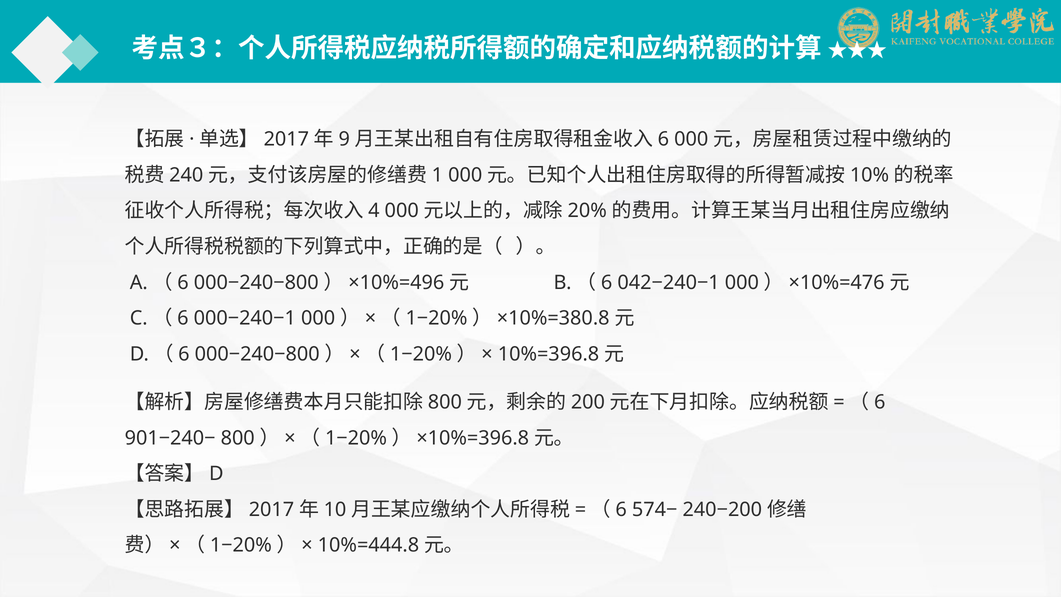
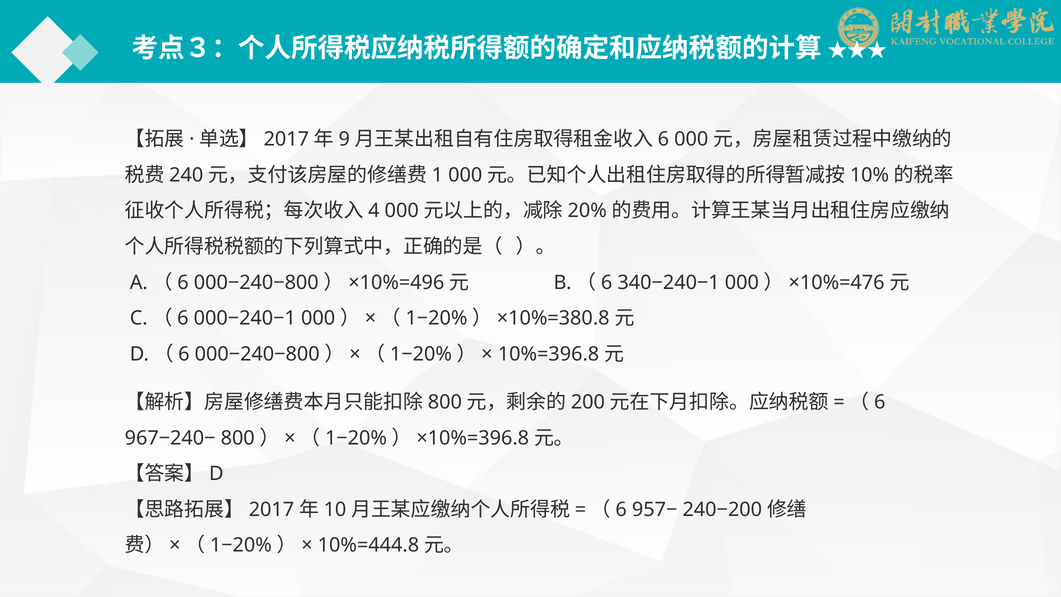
042−240−1: 042−240−1 -> 340−240−1 (669, 282)
901−240−: 901−240− -> 967−240− (170, 438)
574−: 574− -> 957− (655, 509)
